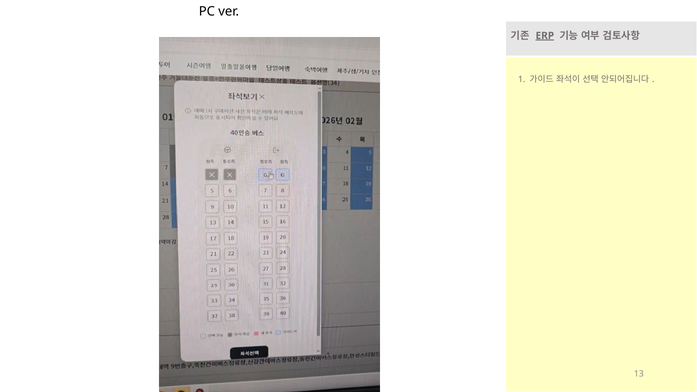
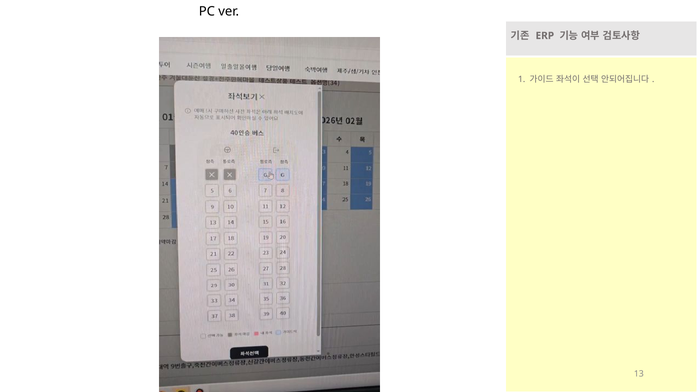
ERP underline: present -> none (545, 36)
